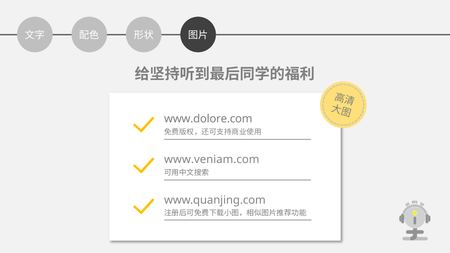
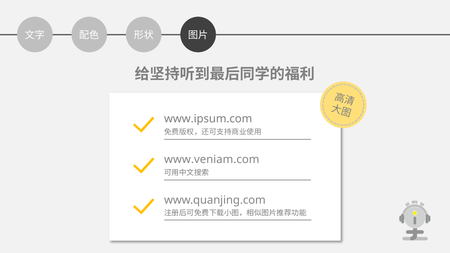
www.dolore.com: www.dolore.com -> www.ipsum.com (208, 119)
